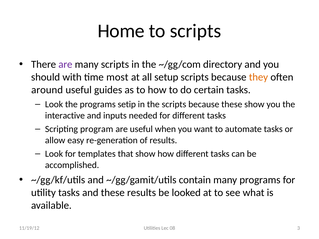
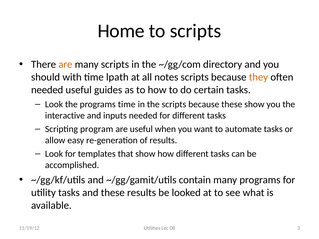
are colour: purple -> orange (65, 65)
most: most -> lpath (117, 77)
setup: setup -> notes (166, 77)
around: around -> needed (47, 90)
programs setip: setip -> time (127, 104)
